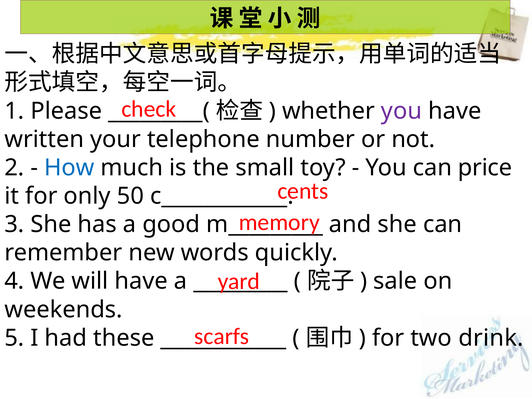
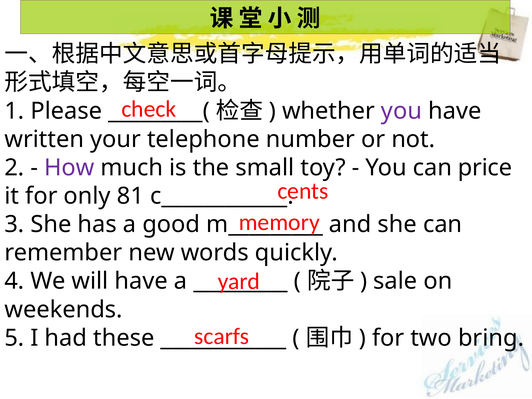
How colour: blue -> purple (69, 168)
50: 50 -> 81 (130, 196)
drink: drink -> bring (491, 338)
